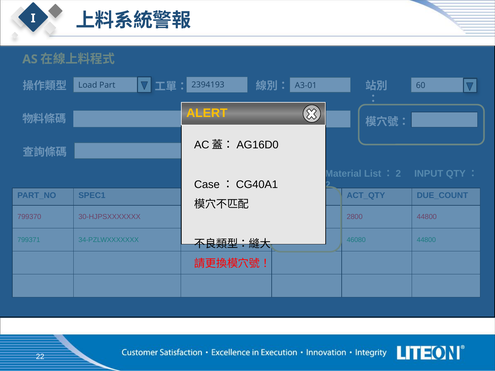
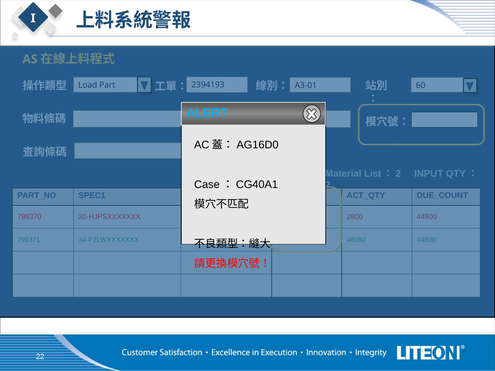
ALERT colour: yellow -> light blue (207, 113)
